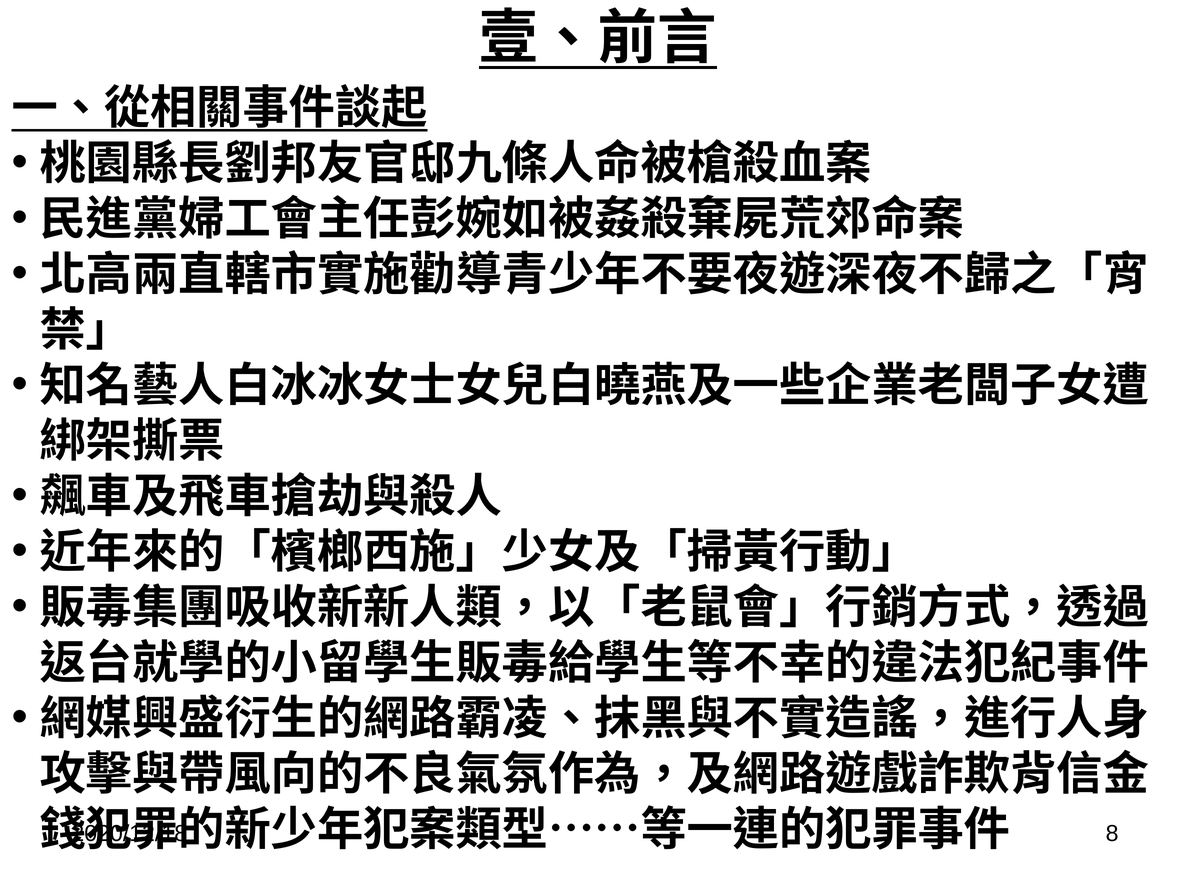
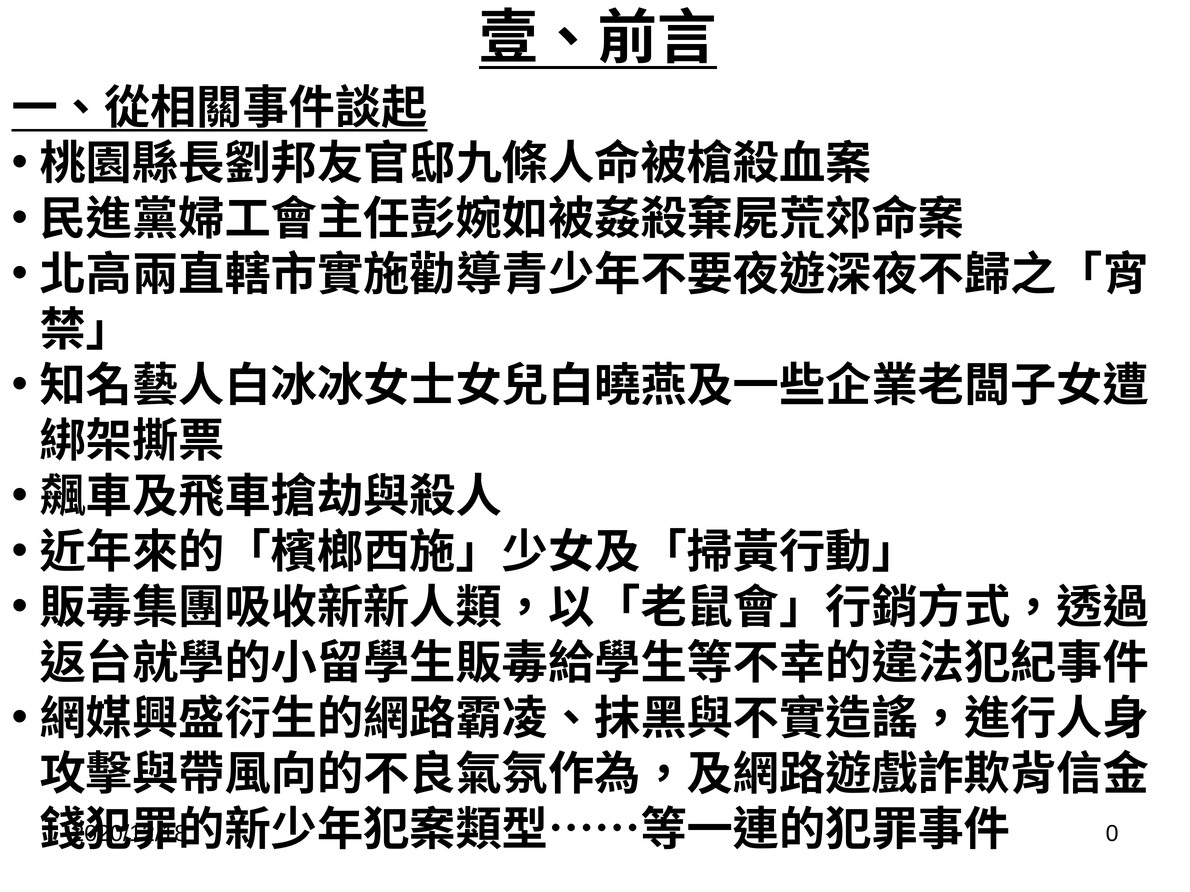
8: 8 -> 0 (1112, 834)
